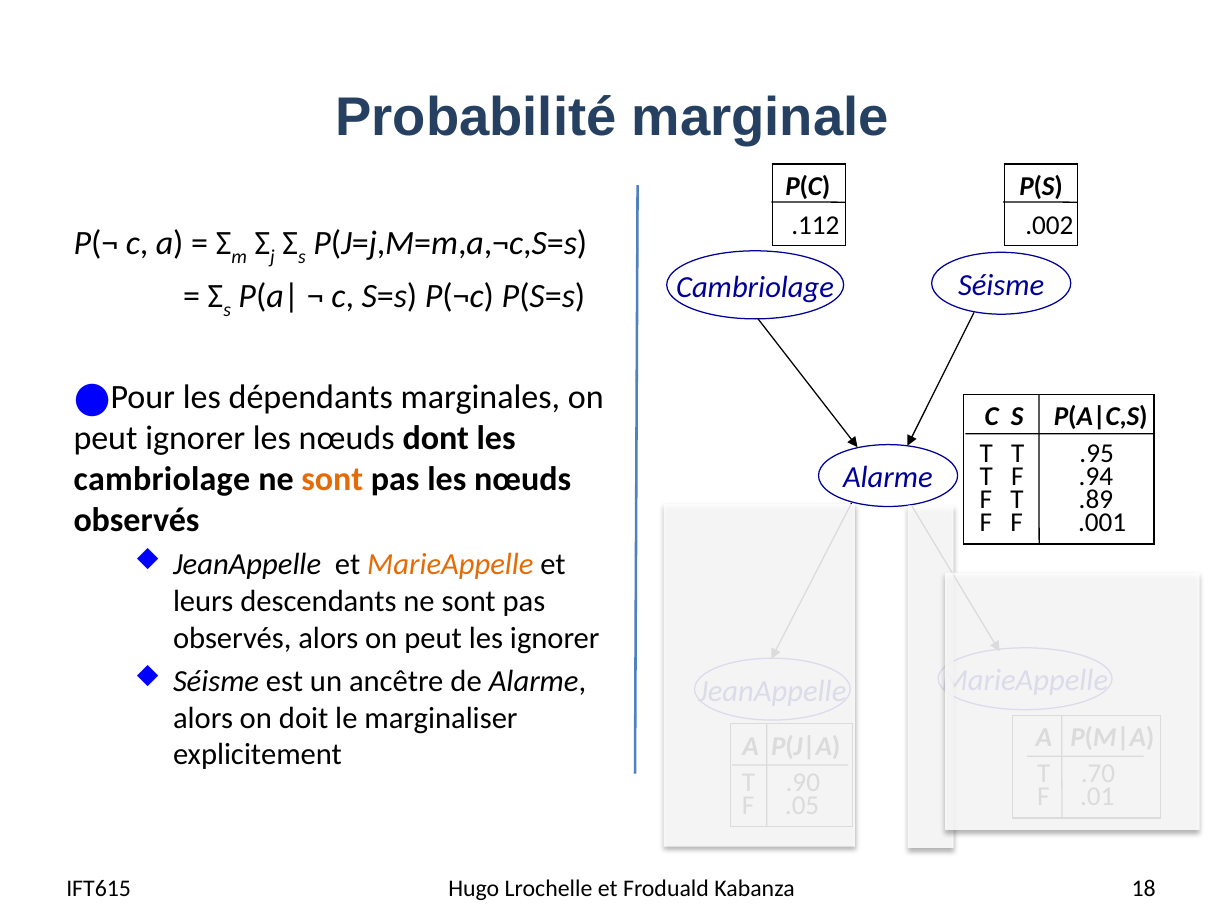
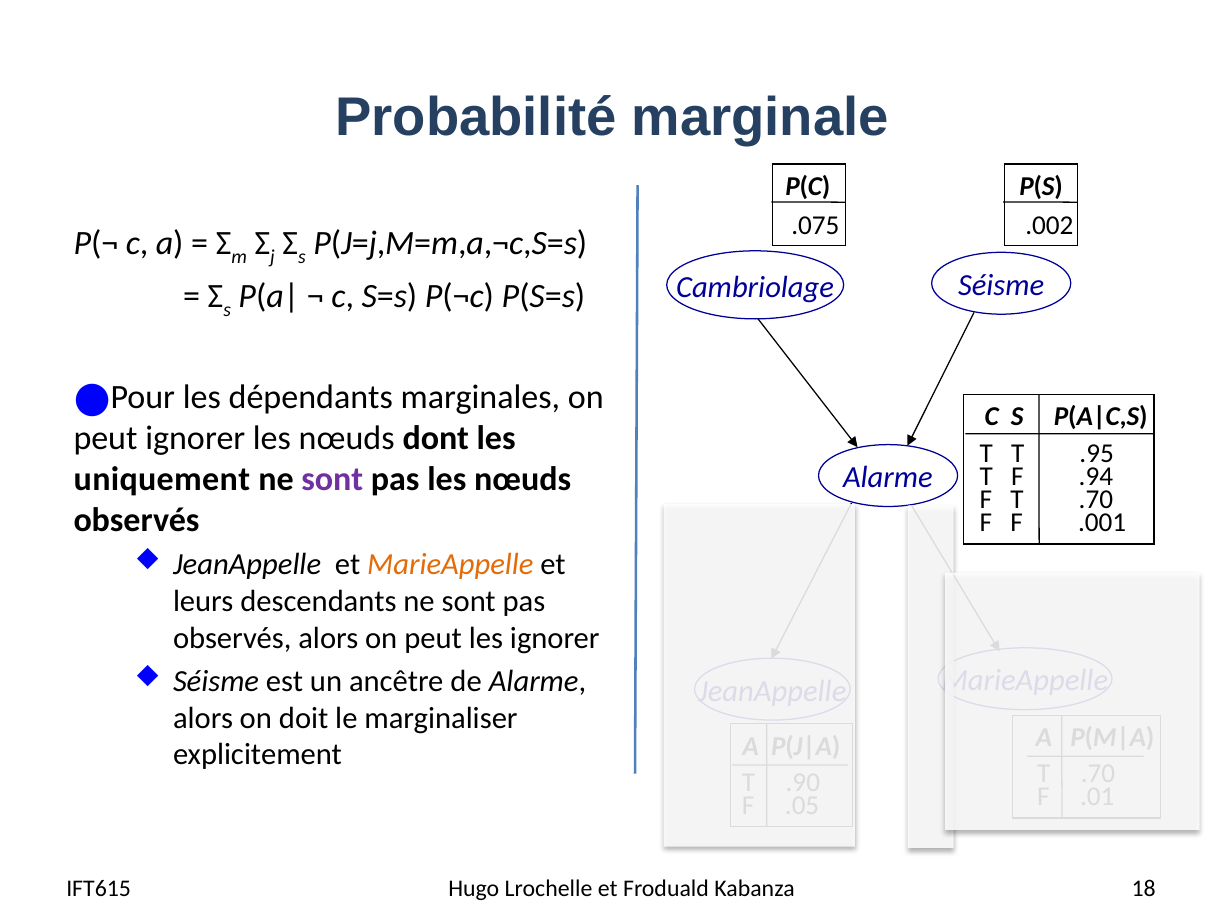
.112: .112 -> .075 (815, 225)
cambriolage: cambriolage -> uniquement (162, 479)
sont colour: orange -> purple (332, 479)
F T .89: .89 -> .70 (1096, 500)
